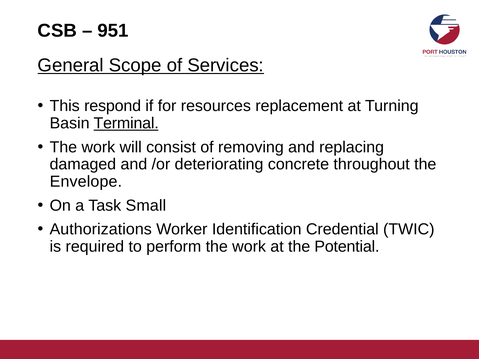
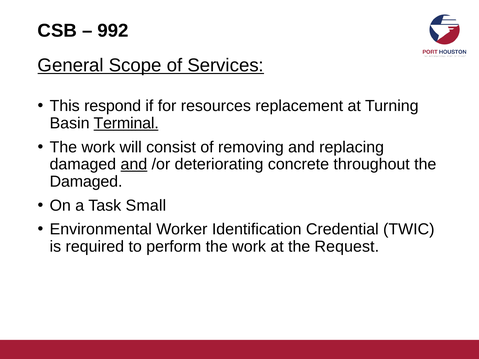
951: 951 -> 992 (113, 31)
and underline: none -> present (134, 164)
Envelope: Envelope -> Damaged (86, 182)
Authorizations: Authorizations -> Environmental (101, 229)
Potential: Potential -> Request (347, 247)
